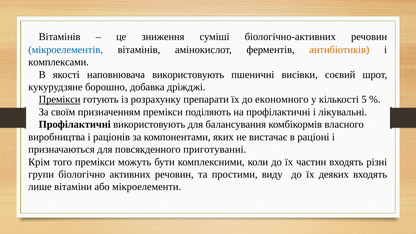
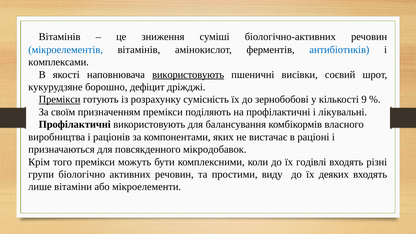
антибіотиків colour: orange -> blue (339, 50)
використовують underline: none -> present (188, 75)
добавка: добавка -> дефіцит (147, 87)
препарати: препарати -> сумісність (206, 100)
економного: економного -> зернобобові (282, 100)
5: 5 -> 9 (364, 100)
приготуванні: приготуванні -> мікродобавок (215, 149)
частин: частин -> годівлі (311, 162)
